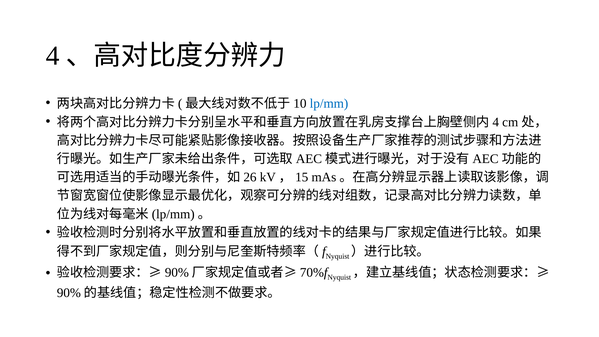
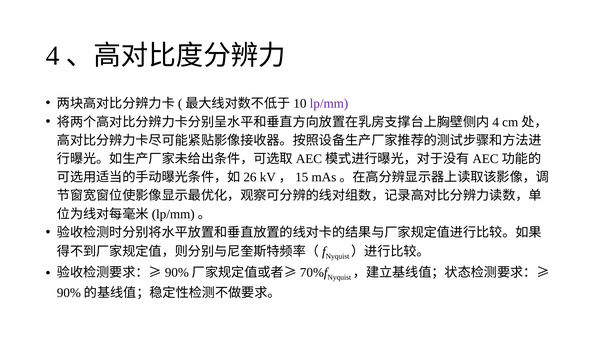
lp/mm colour: blue -> purple (329, 103)
